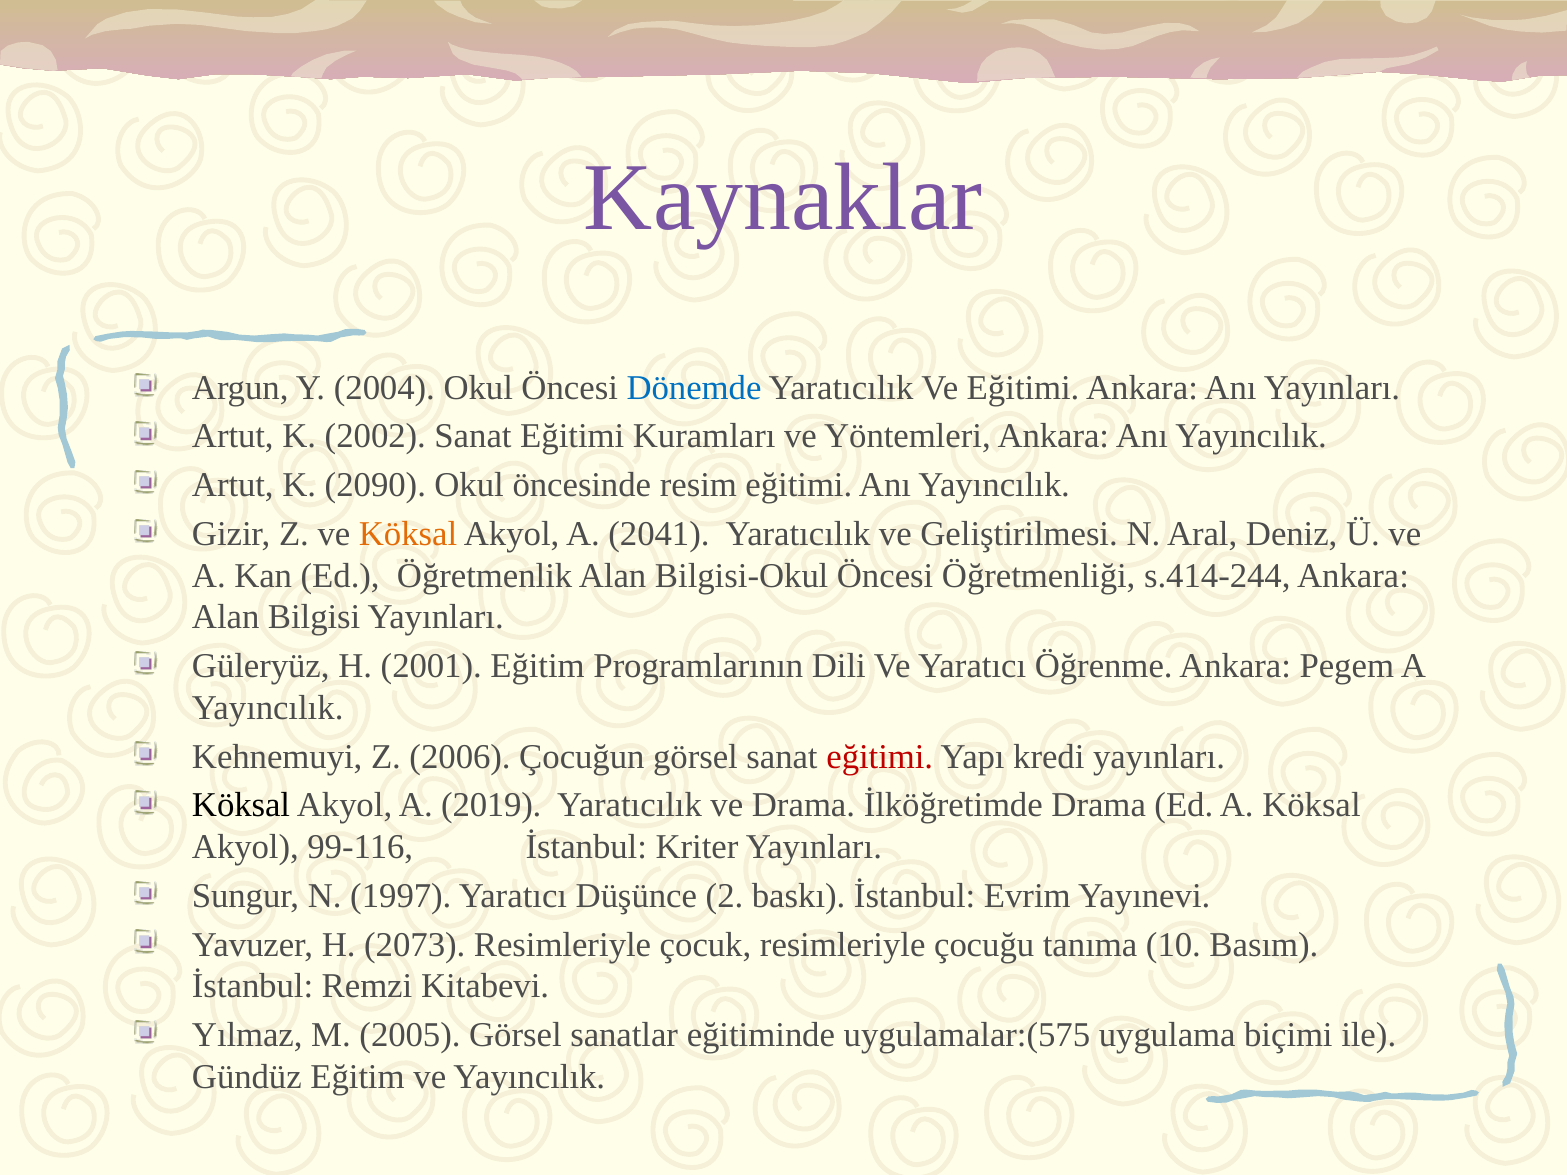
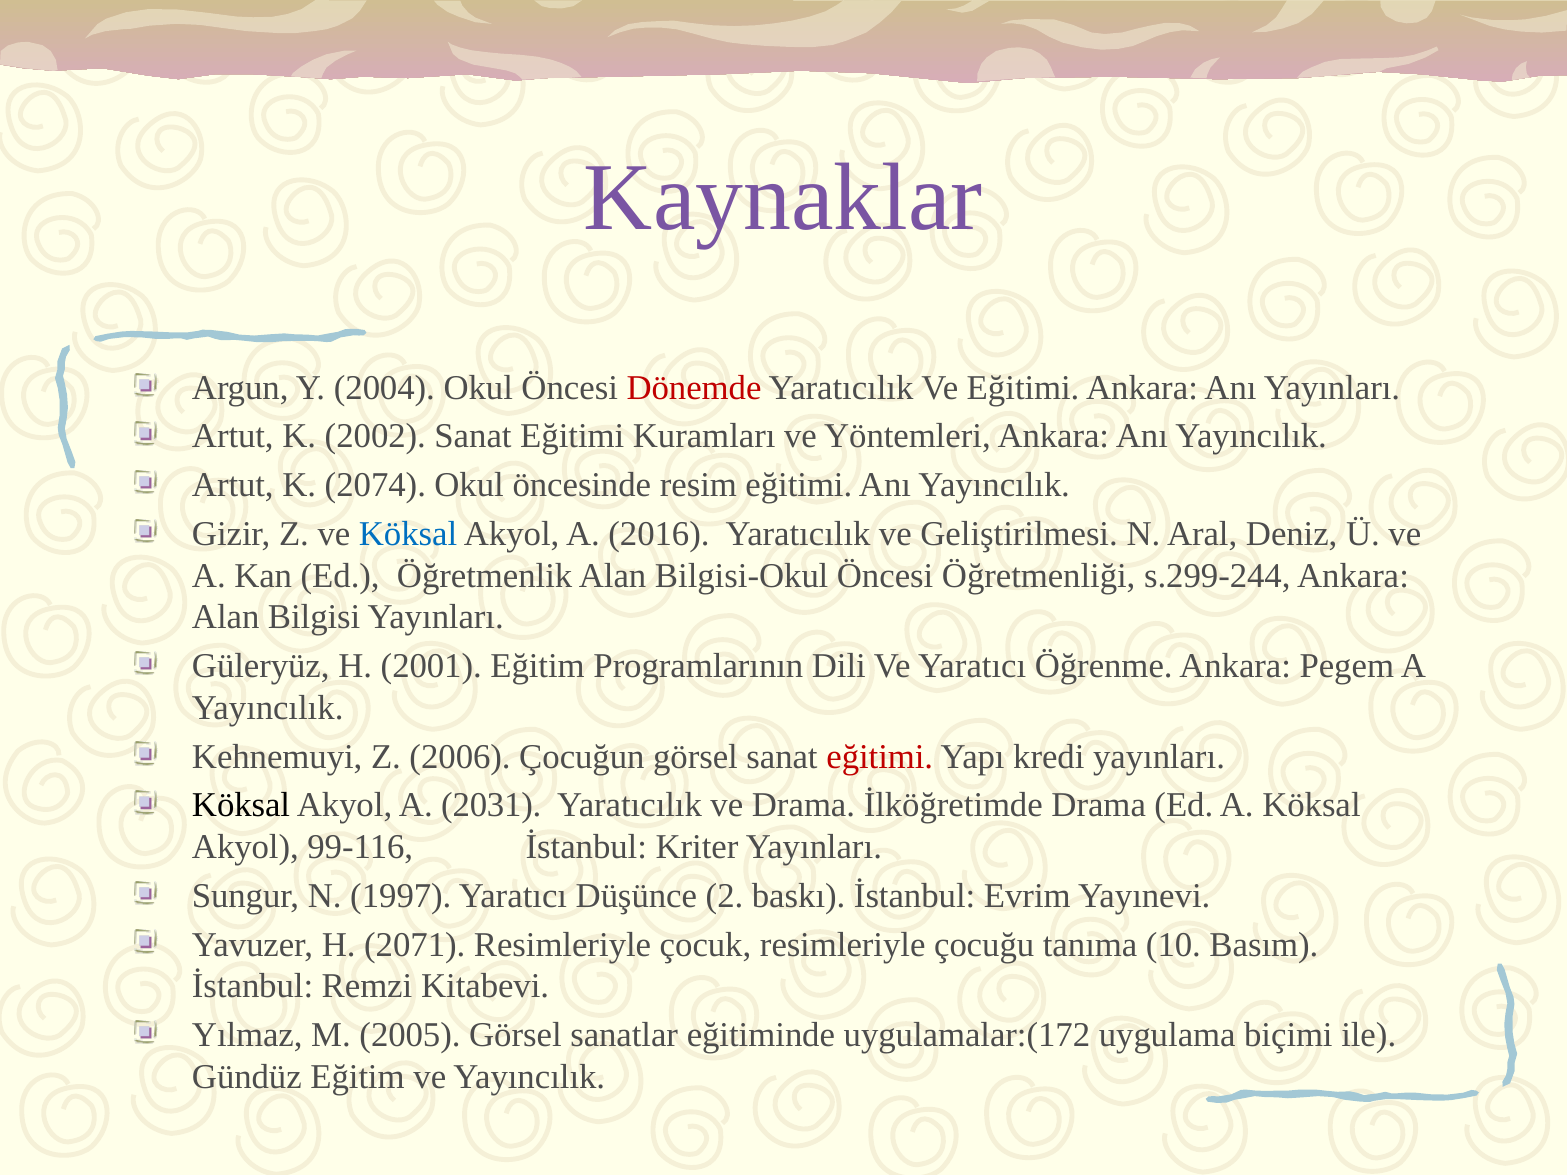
Dönemde colour: blue -> red (694, 388)
2090: 2090 -> 2074 (375, 485)
Köksal colour: orange -> blue (408, 534)
2041: 2041 -> 2016 (659, 534)
s.414-244: s.414-244 -> s.299-244 (1217, 576)
2019: 2019 -> 2031 (491, 806)
2073: 2073 -> 2071 (415, 945)
uygulamalar:(575: uygulamalar:(575 -> uygulamalar:(172 (967, 1035)
